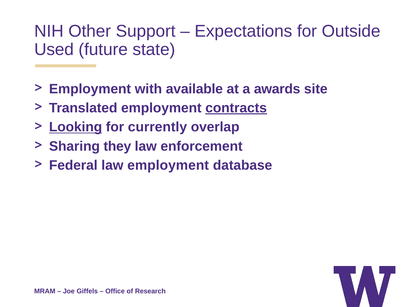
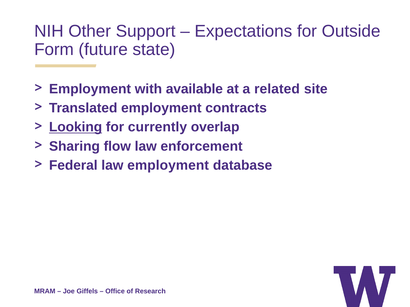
Used: Used -> Form (54, 50)
awards: awards -> related (277, 89)
contracts underline: present -> none (236, 108)
they: they -> flow (117, 146)
